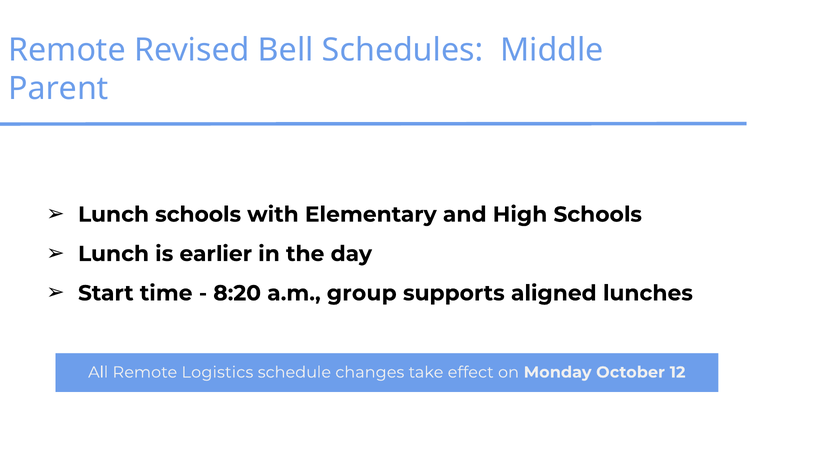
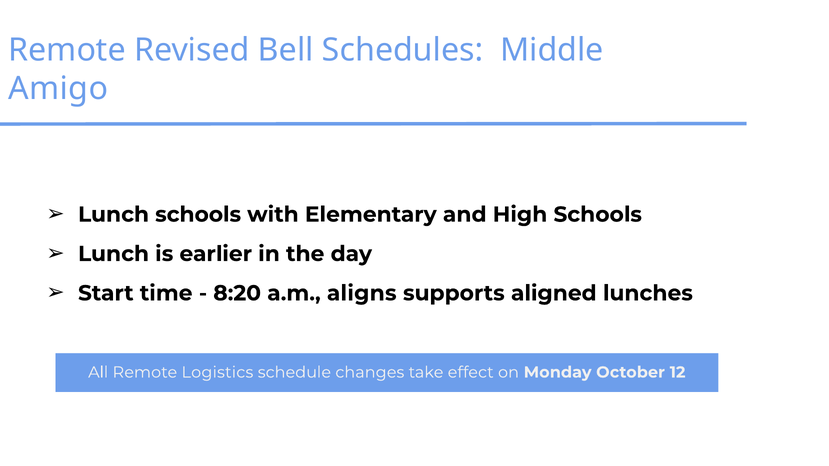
Parent: Parent -> Amigo (58, 89)
group: group -> aligns (362, 293)
